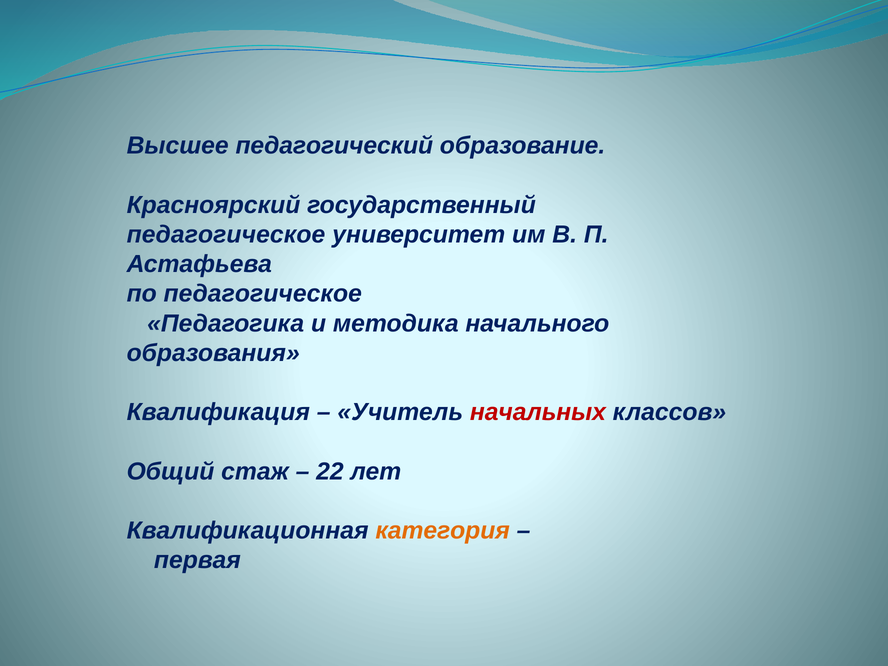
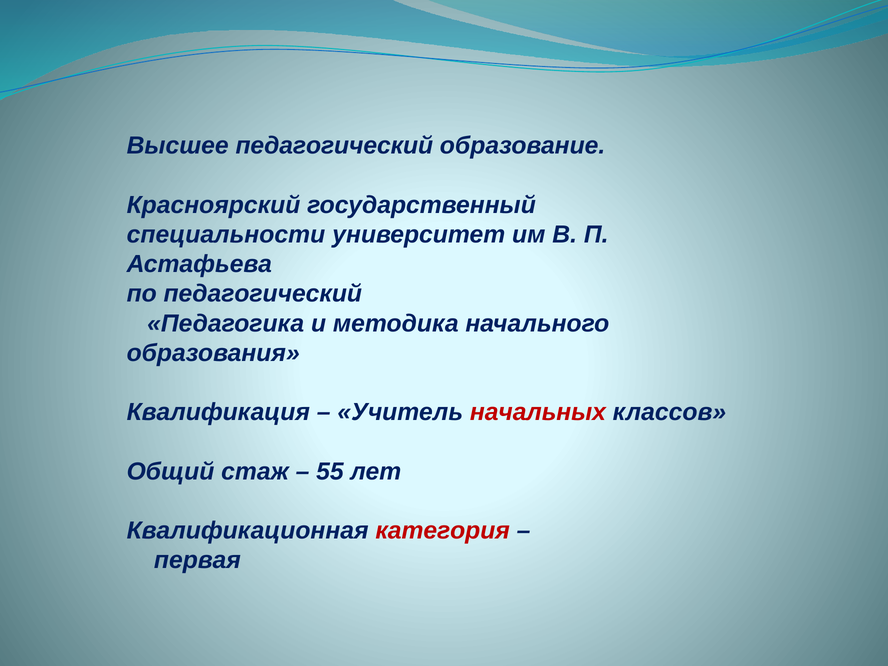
педагогическое: педагогическое -> специальности (226, 235)
по педагогическое: педагогическое -> педагогический (263, 294)
22: 22 -> 55 (330, 472)
категория colour: orange -> red (443, 531)
